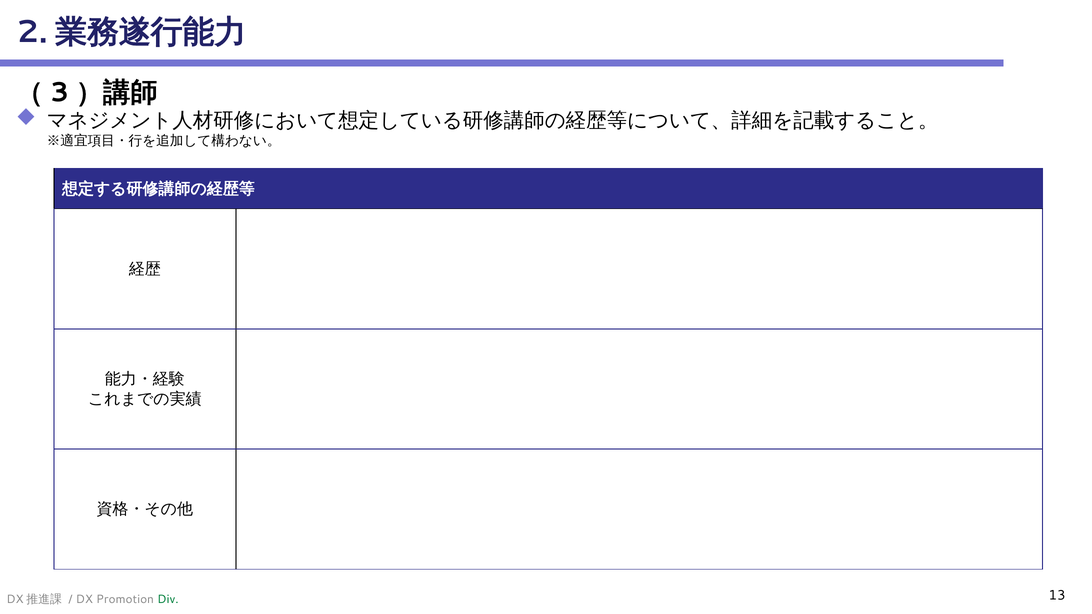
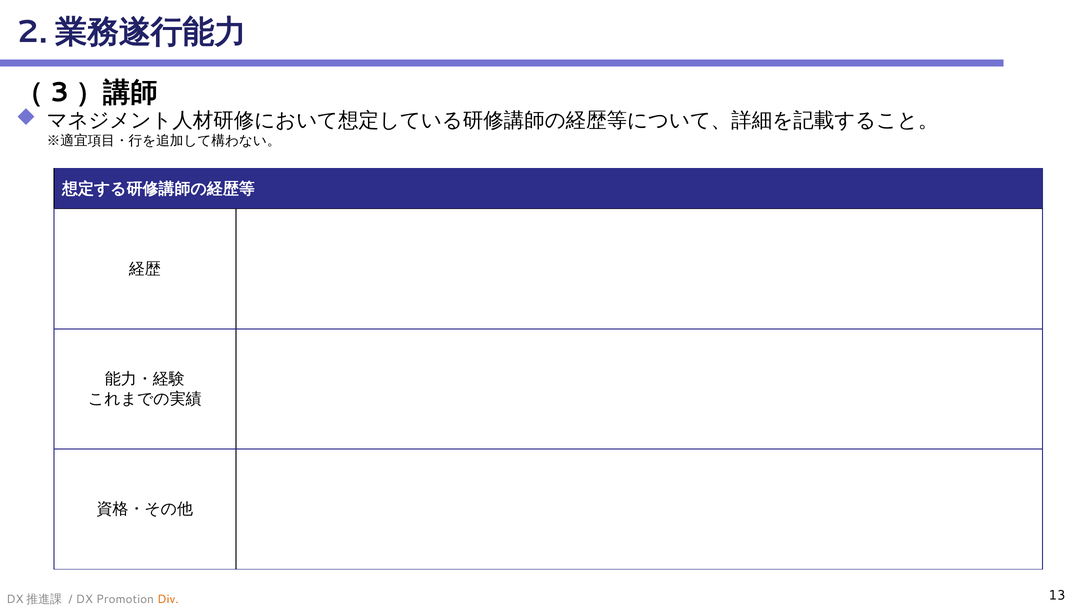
Div colour: green -> orange (168, 599)
